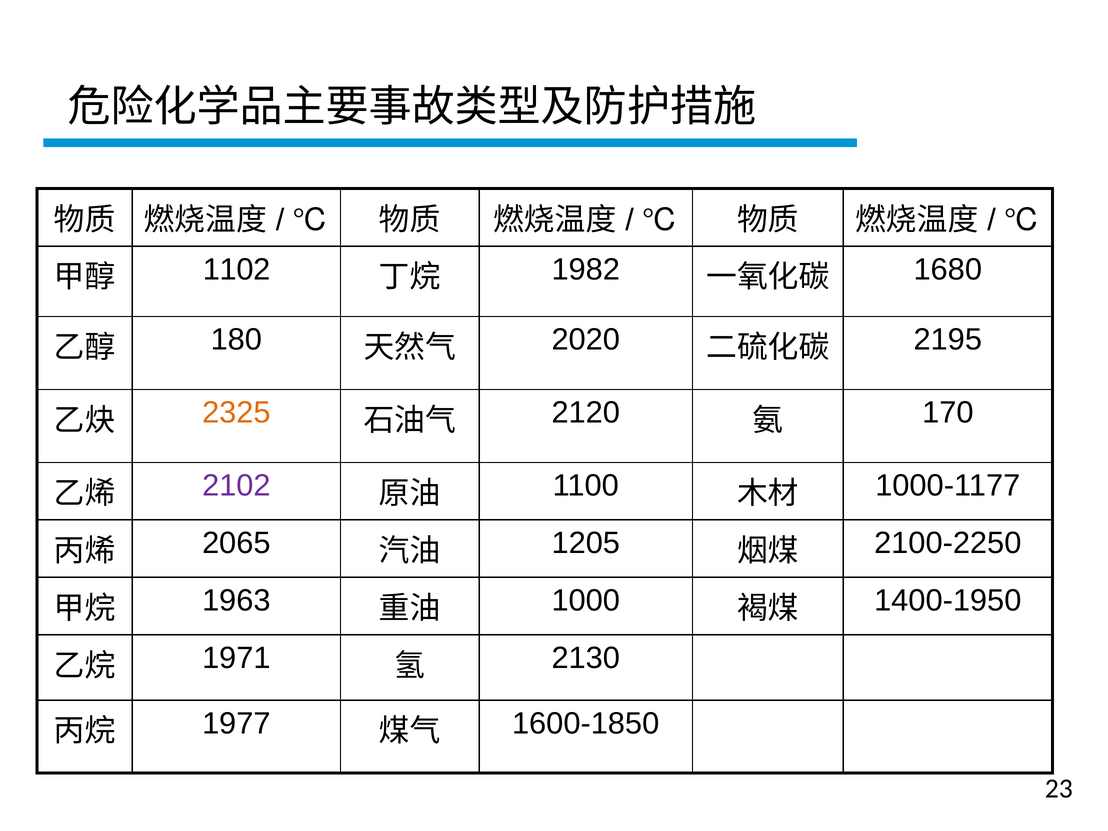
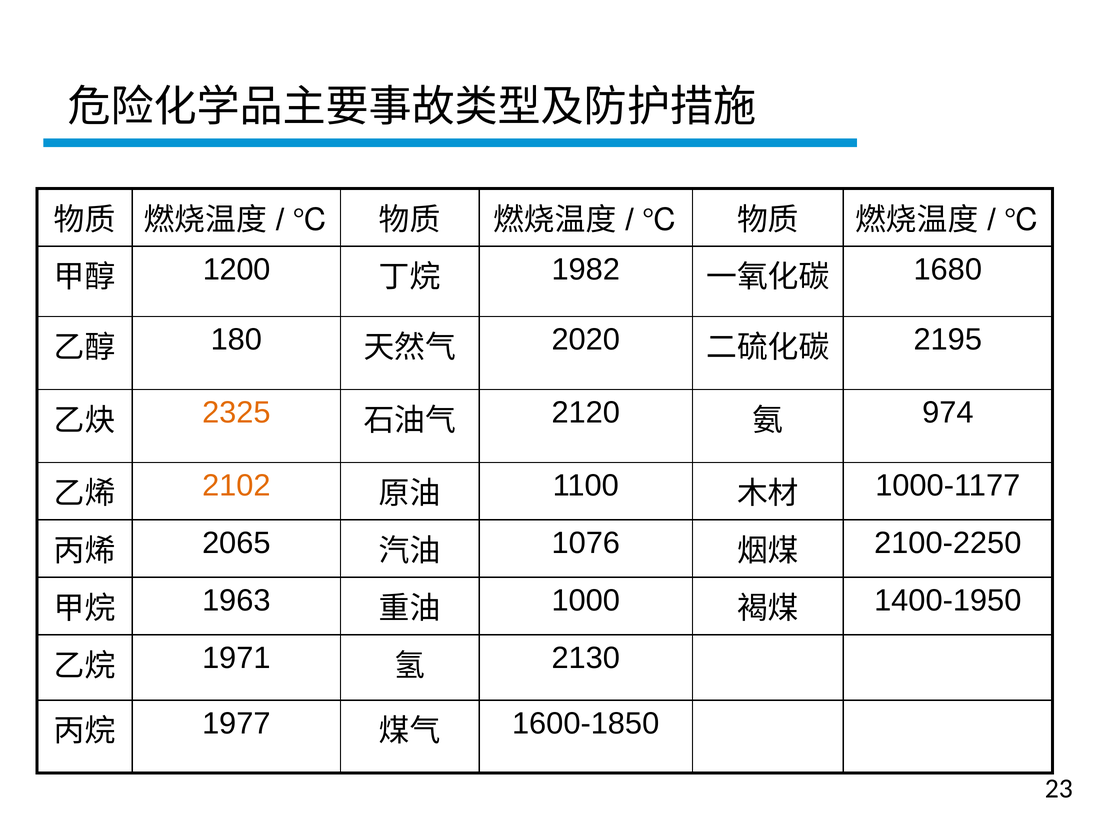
1102: 1102 -> 1200 (237, 269)
170: 170 -> 974 (948, 413)
2102 colour: purple -> orange (236, 486)
1205: 1205 -> 1076 (586, 543)
